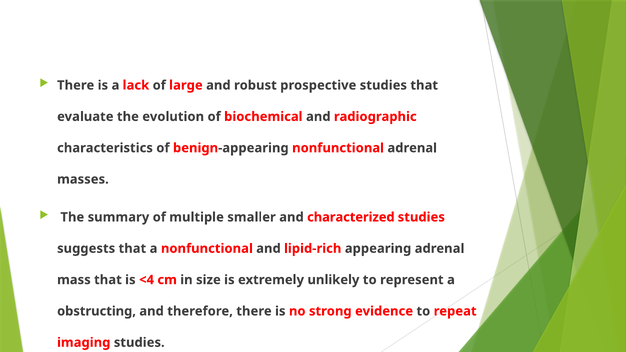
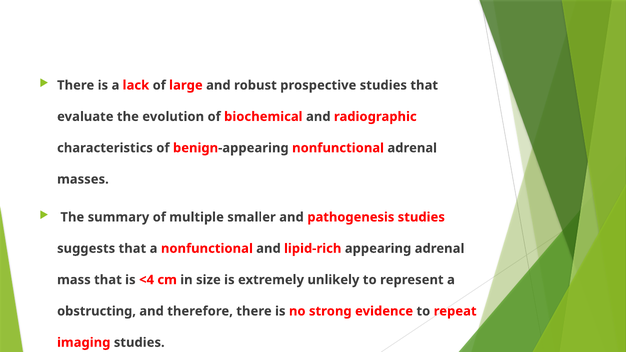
characterized: characterized -> pathogenesis (351, 217)
